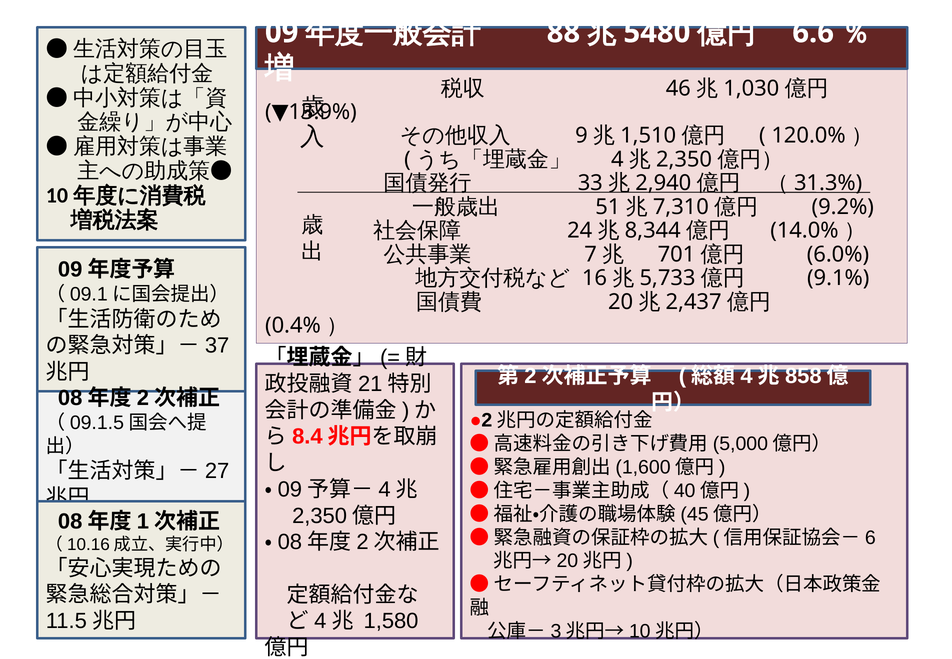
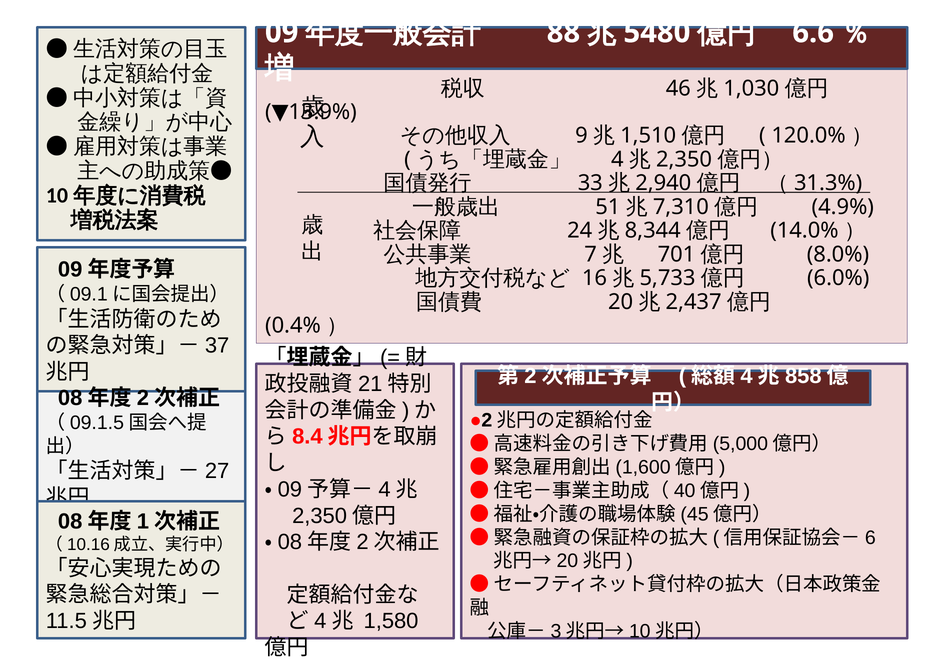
9.2%: 9.2% -> 4.9% (843, 207)
6.0%: 6.0% -> 8.0% (838, 254)
9.1%: 9.1% -> 6.0% (838, 278)
